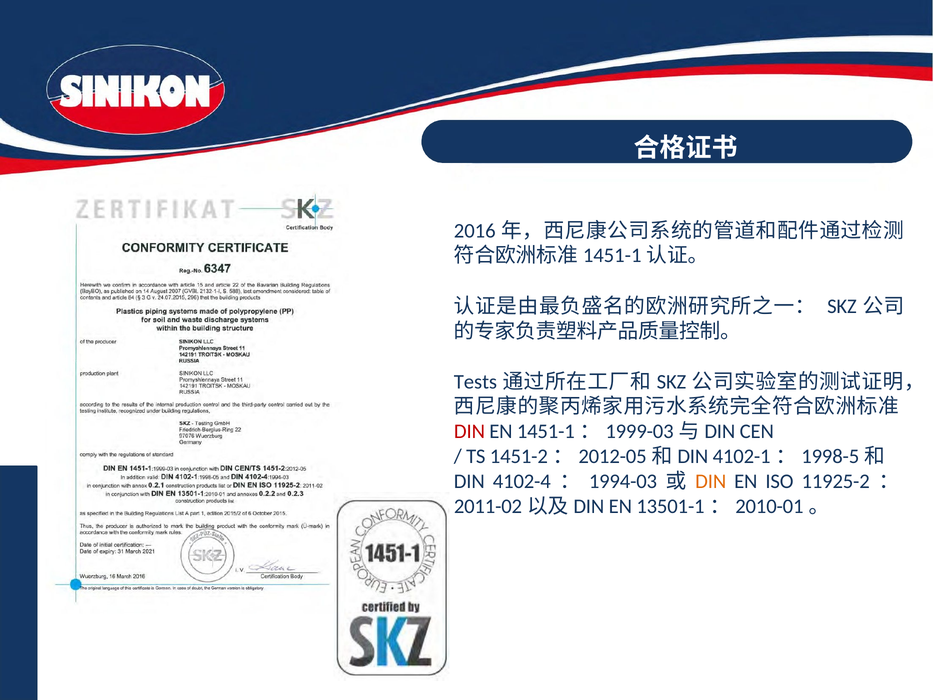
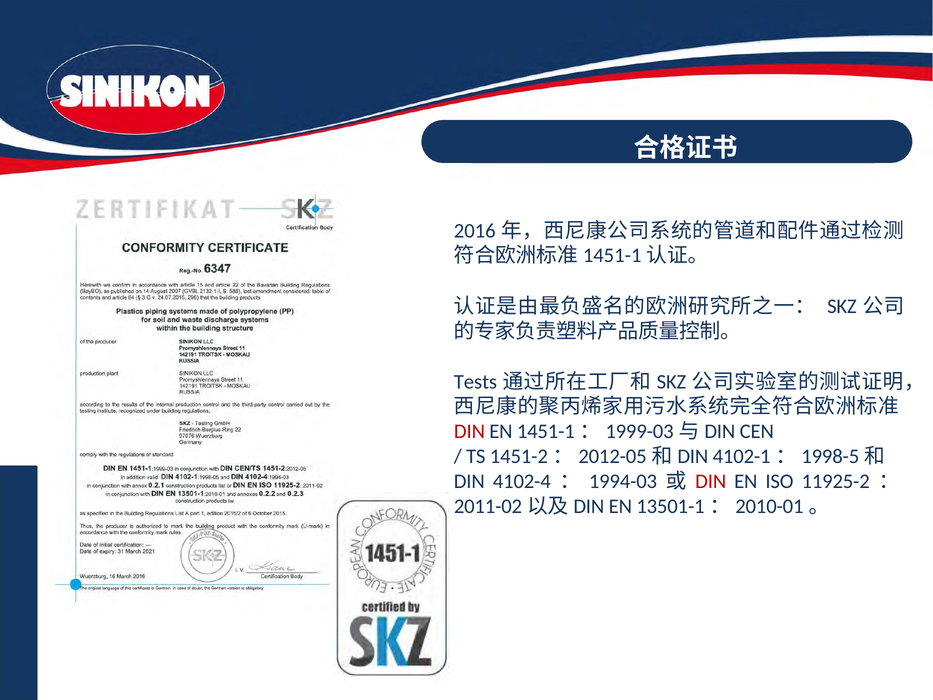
DIN colour: orange -> red (711, 481)
